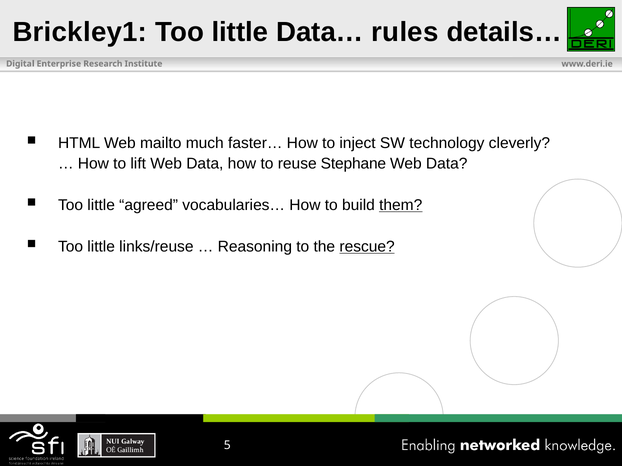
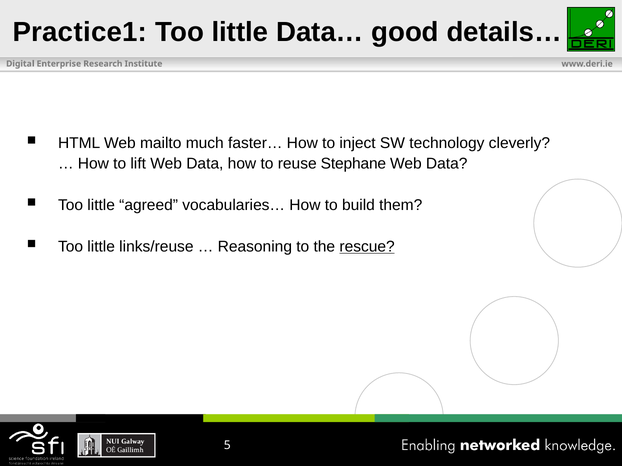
Brickley1: Brickley1 -> Practice1 (80, 32)
rules: rules -> good (405, 32)
them underline: present -> none (401, 205)
